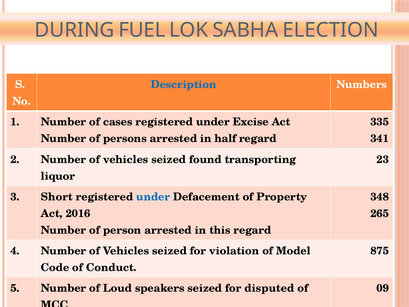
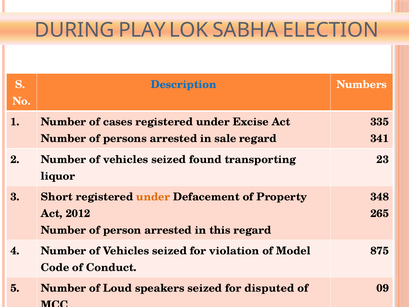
FUEL: FUEL -> PLAY (142, 30)
half: half -> sale (225, 139)
under colour: blue -> orange (153, 197)
2016: 2016 -> 2012 (78, 213)
